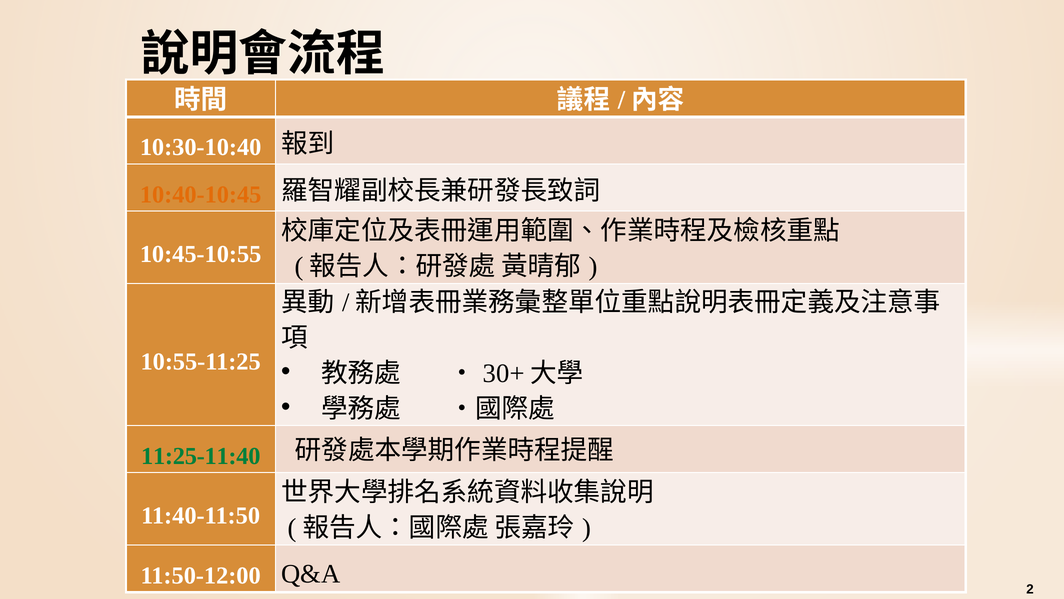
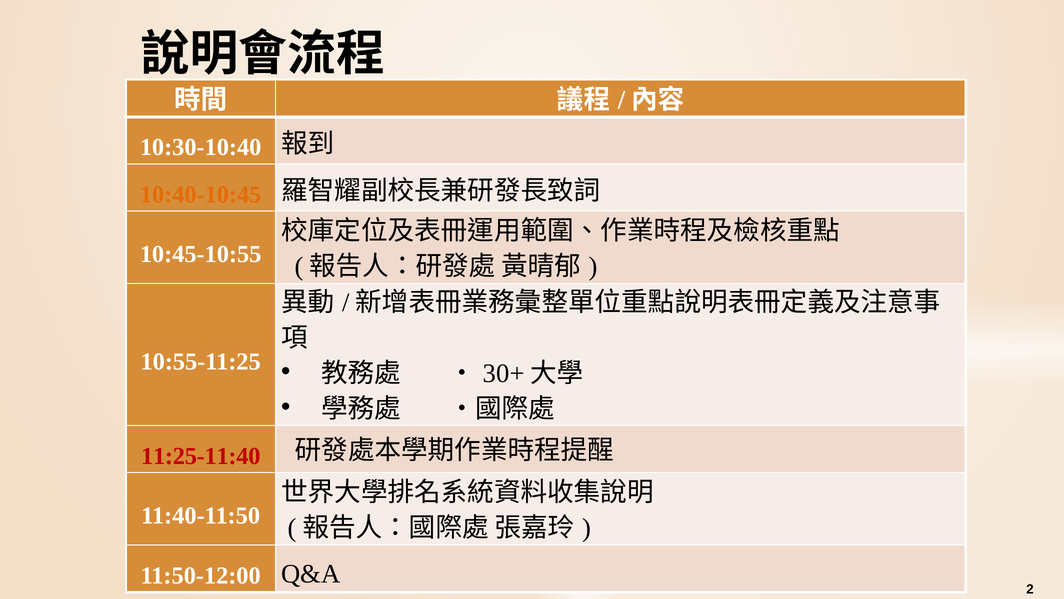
11:25-11:40 colour: green -> red (201, 456)
